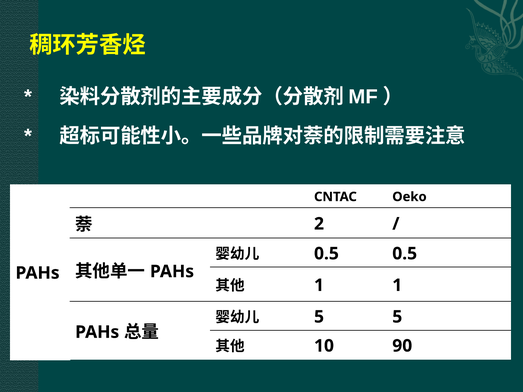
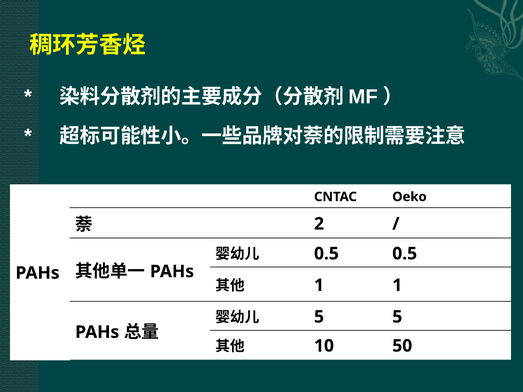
90: 90 -> 50 (402, 346)
